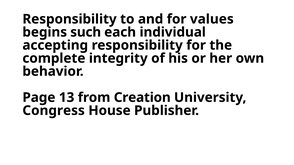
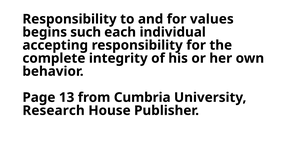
Creation: Creation -> Cumbria (142, 98)
Congress: Congress -> Research (54, 111)
